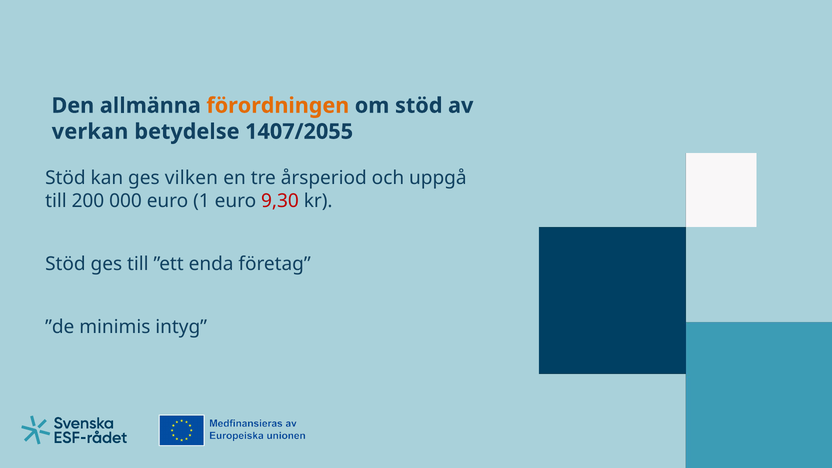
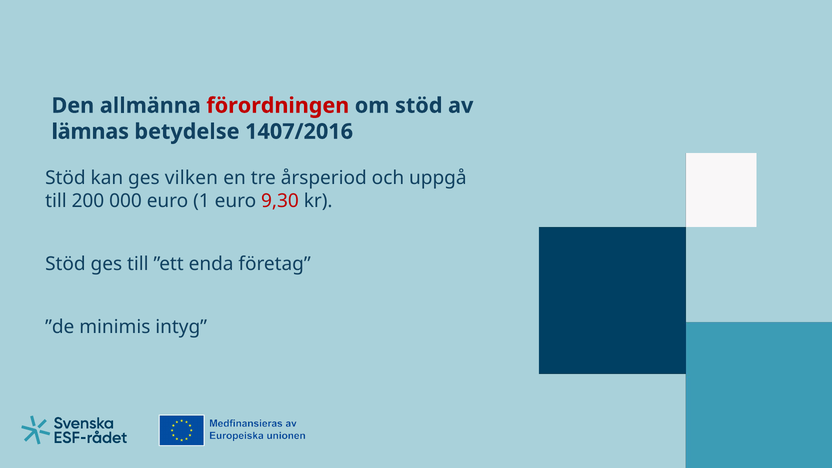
förordningen colour: orange -> red (278, 106)
verkan: verkan -> lämnas (90, 132)
1407/2055: 1407/2055 -> 1407/2016 (299, 132)
